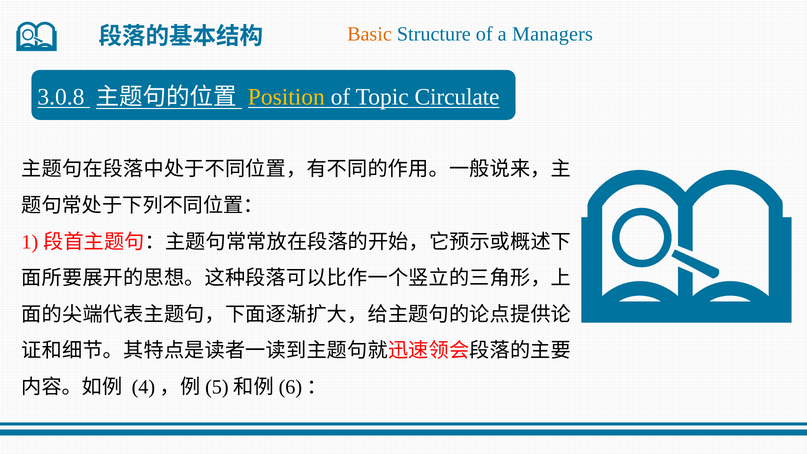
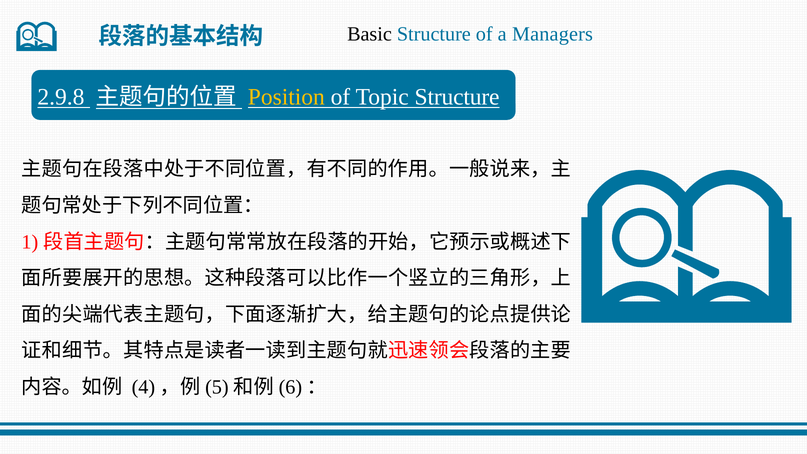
Basic colour: orange -> black (369, 34)
3.0.8: 3.0.8 -> 2.9.8 (61, 97)
Topic Circulate: Circulate -> Structure (457, 97)
